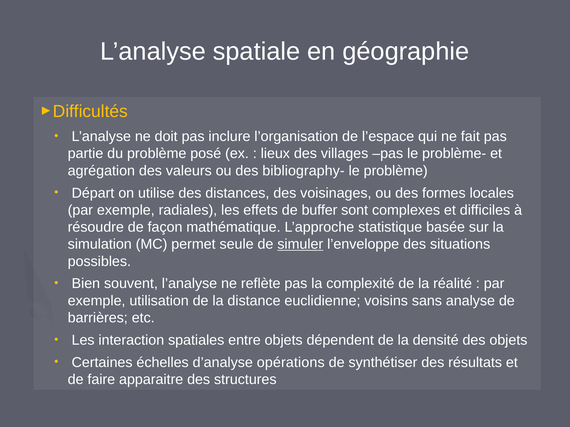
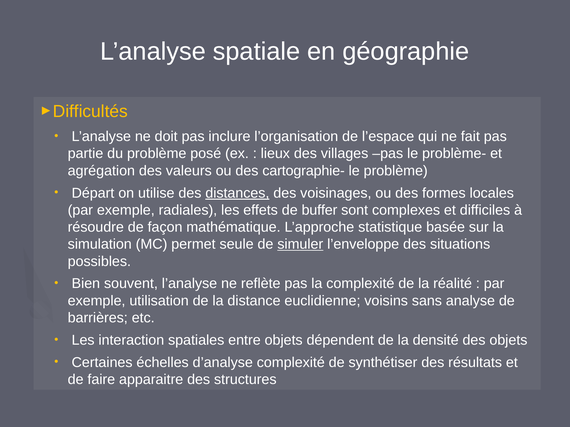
bibliography-: bibliography- -> cartographie- (304, 171)
distances underline: none -> present (237, 193)
d’analyse opérations: opérations -> complexité (291, 363)
